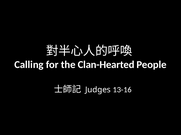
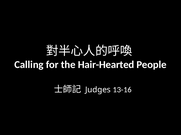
Clan-Hearted: Clan-Hearted -> Hair-Hearted (106, 65)
